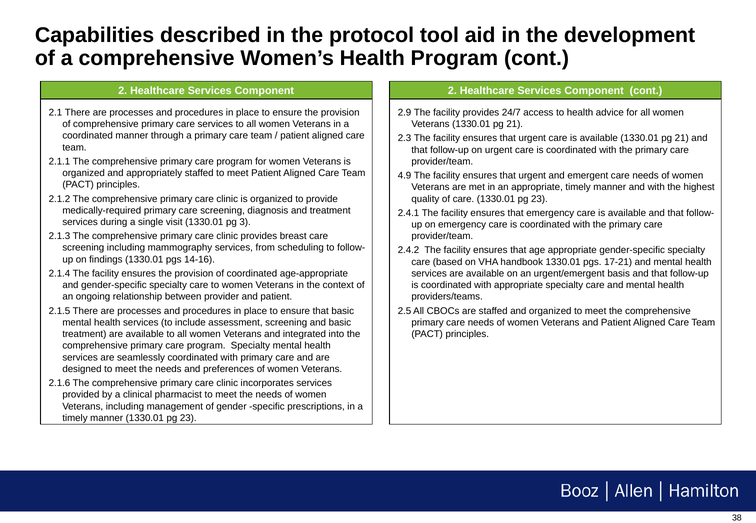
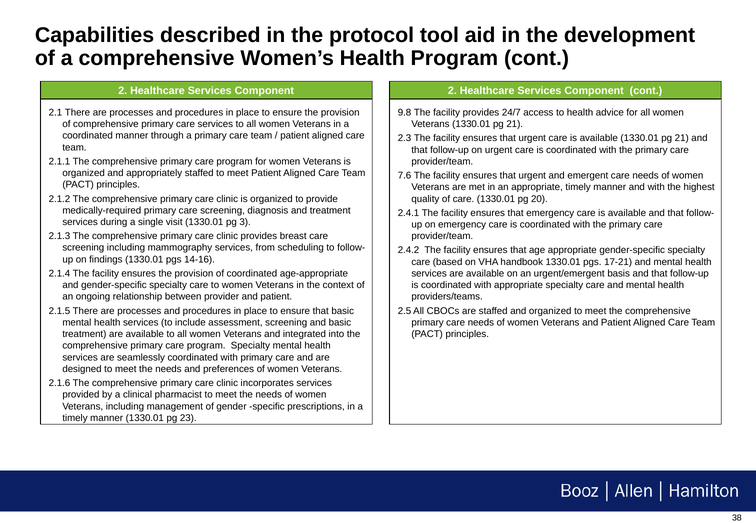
2.9: 2.9 -> 9.8 (404, 113)
4.9: 4.9 -> 7.6 (404, 176)
care 1330.01 pg 23: 23 -> 20 (539, 199)
